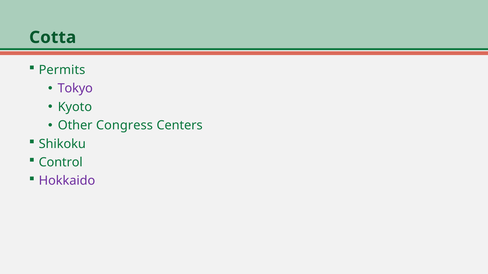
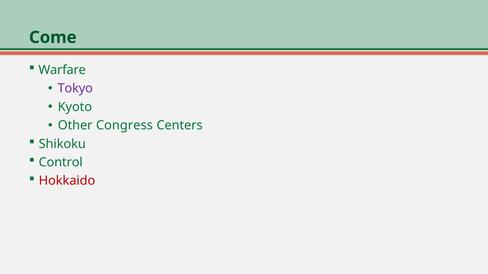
Cotta: Cotta -> Come (53, 37)
Permits: Permits -> Warfare (62, 70)
Hokkaido colour: purple -> red (67, 181)
